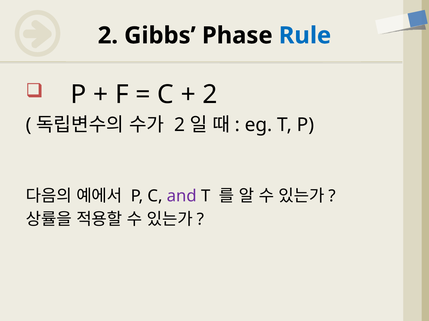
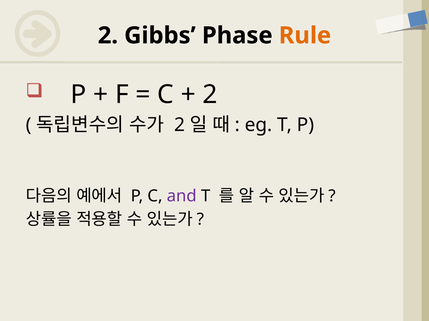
Rule colour: blue -> orange (305, 36)
